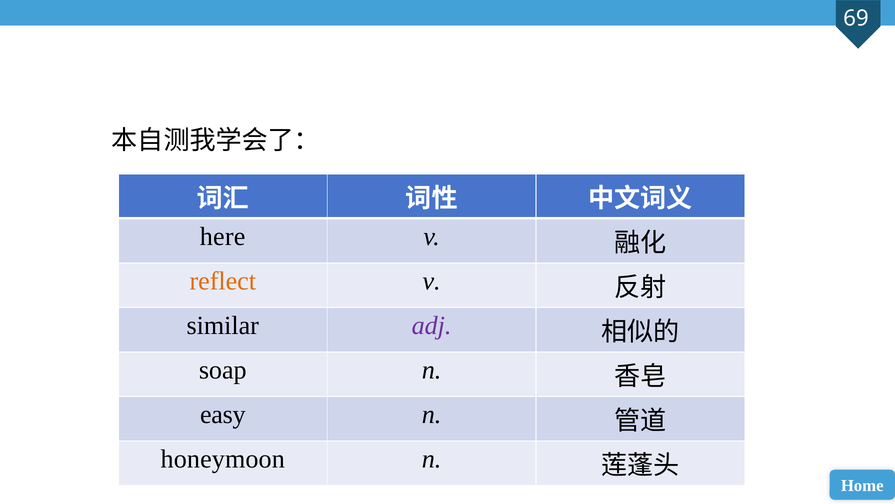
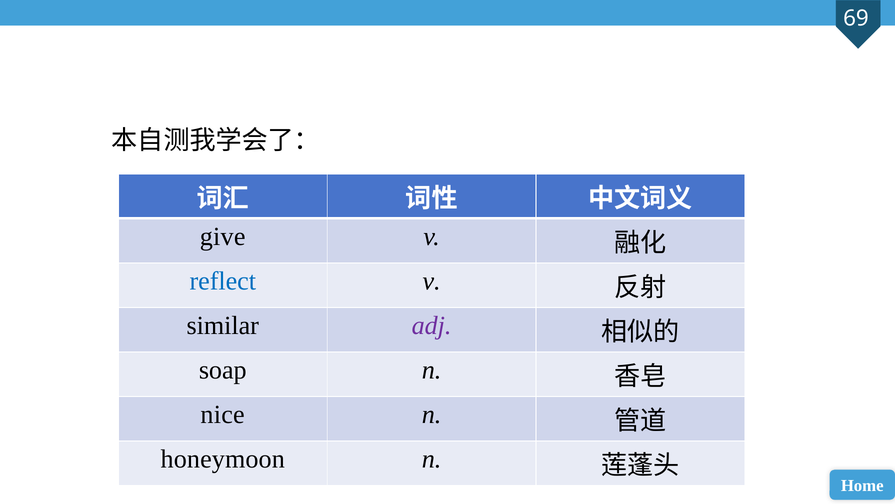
here: here -> give (223, 236)
reflect colour: orange -> blue (223, 281)
easy: easy -> nice (223, 414)
